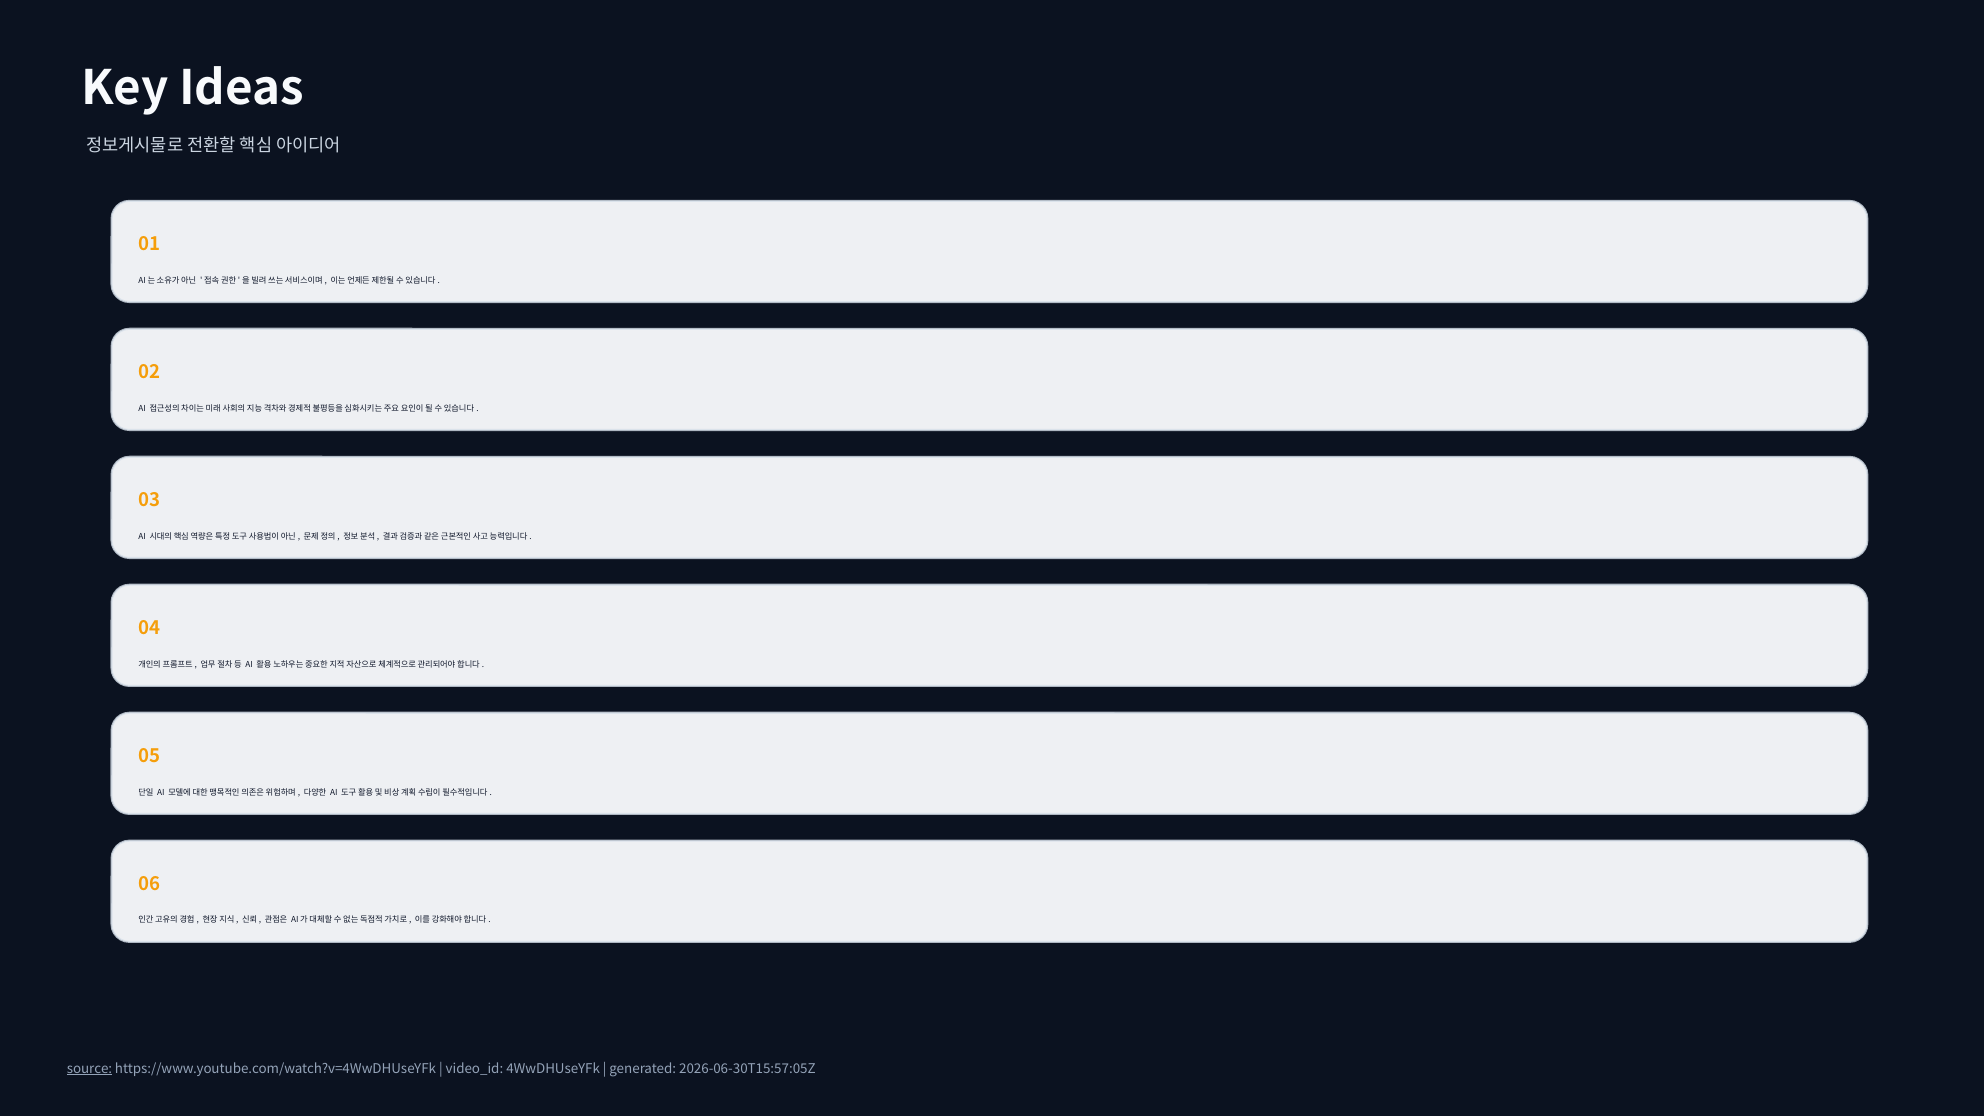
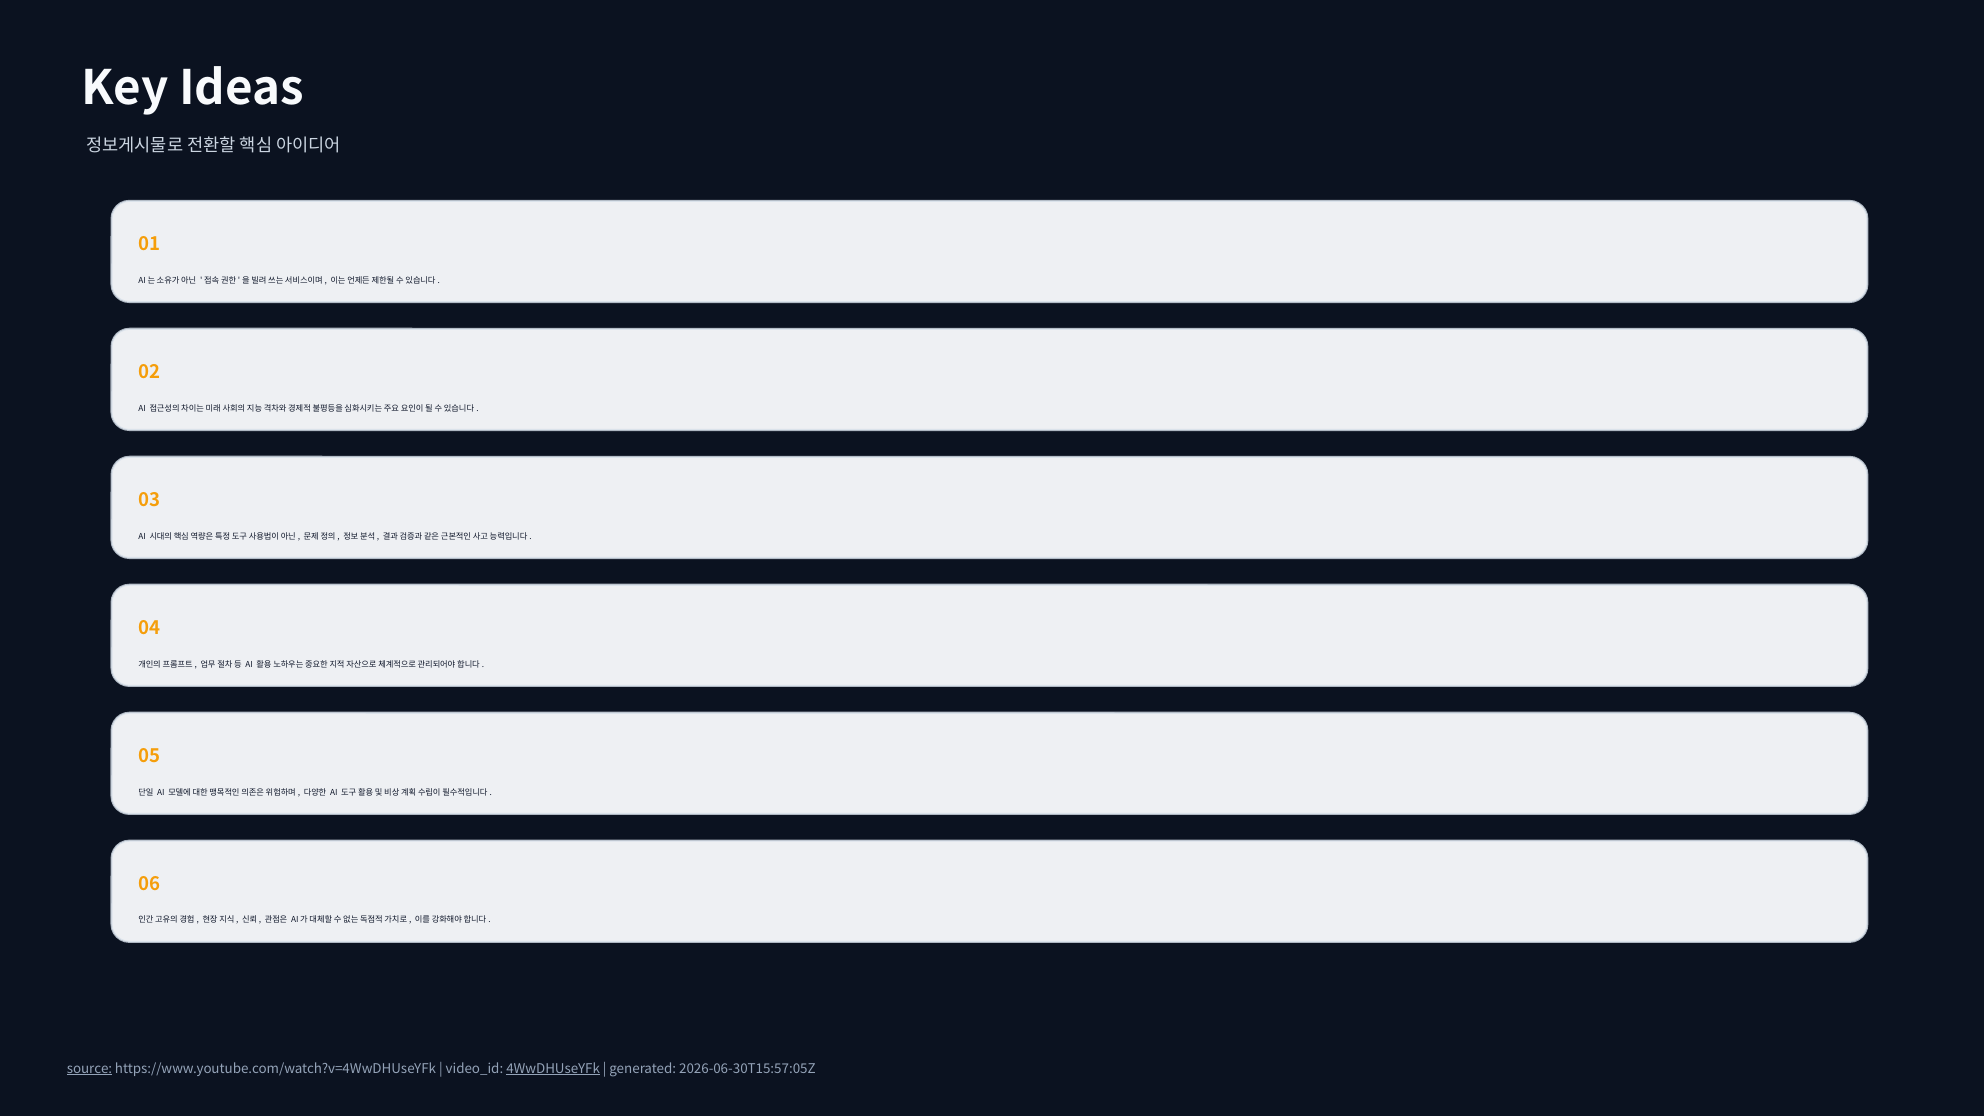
4WwDHUseYFk underline: none -> present (553, 1069)
